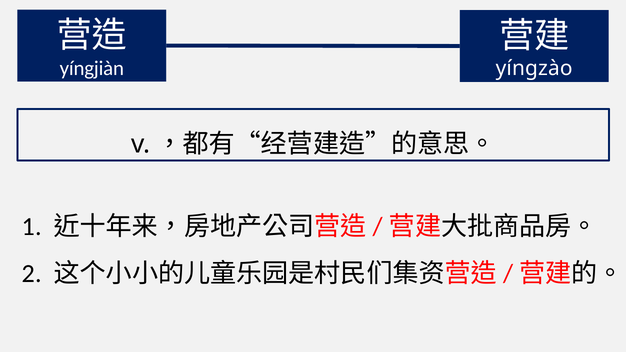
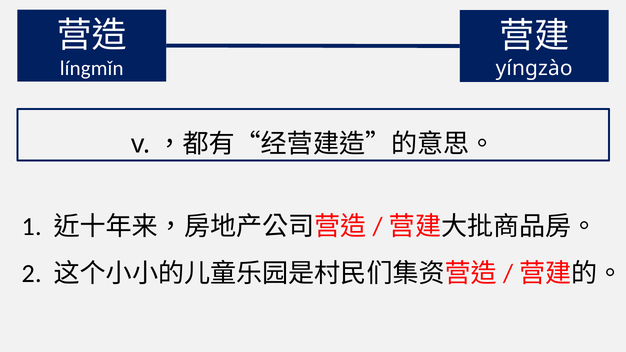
yíngjiàn: yíngjiàn -> língmǐn (92, 68)
